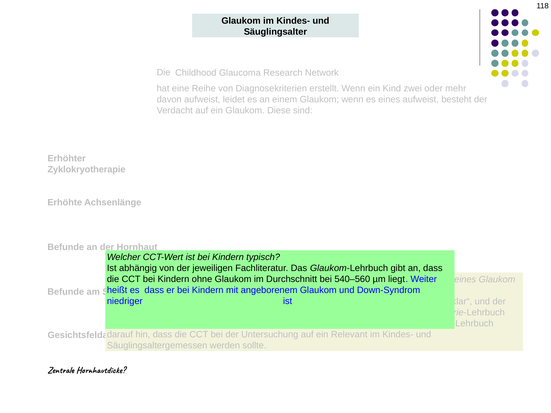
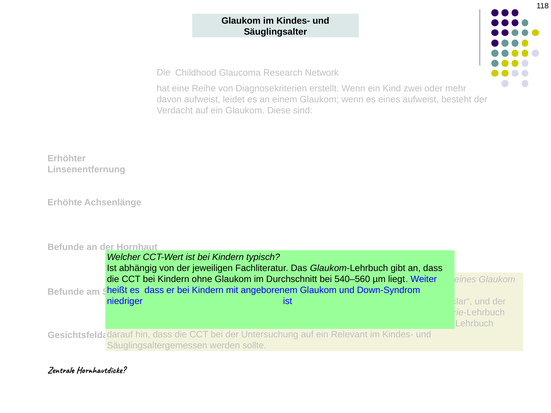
Zyklokryotherapie: Zyklokryotherapie -> Linsenentfernung (86, 169)
